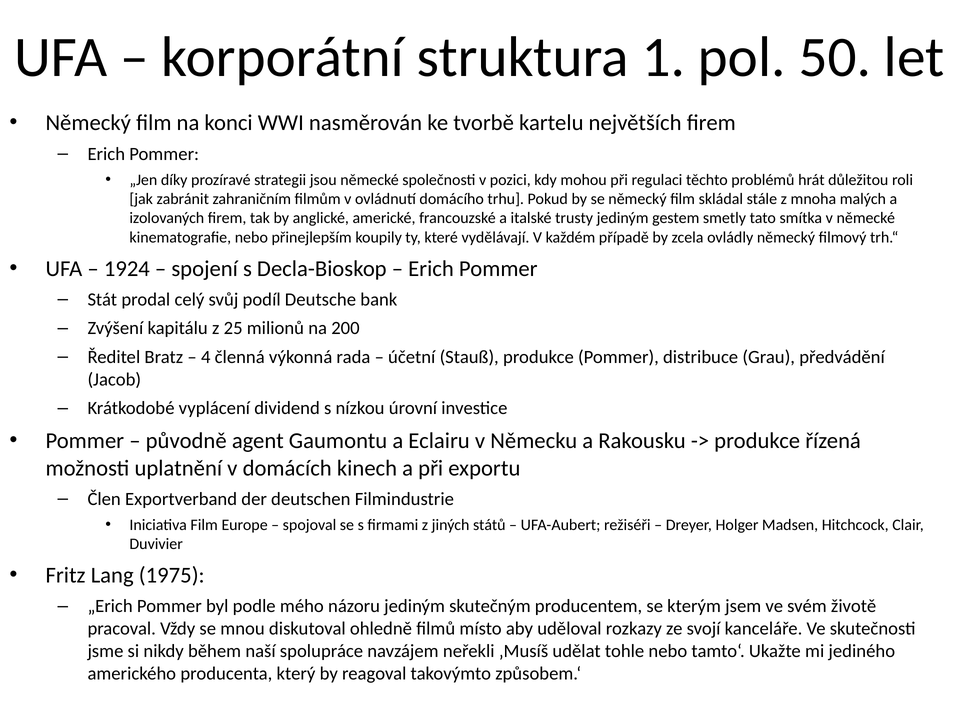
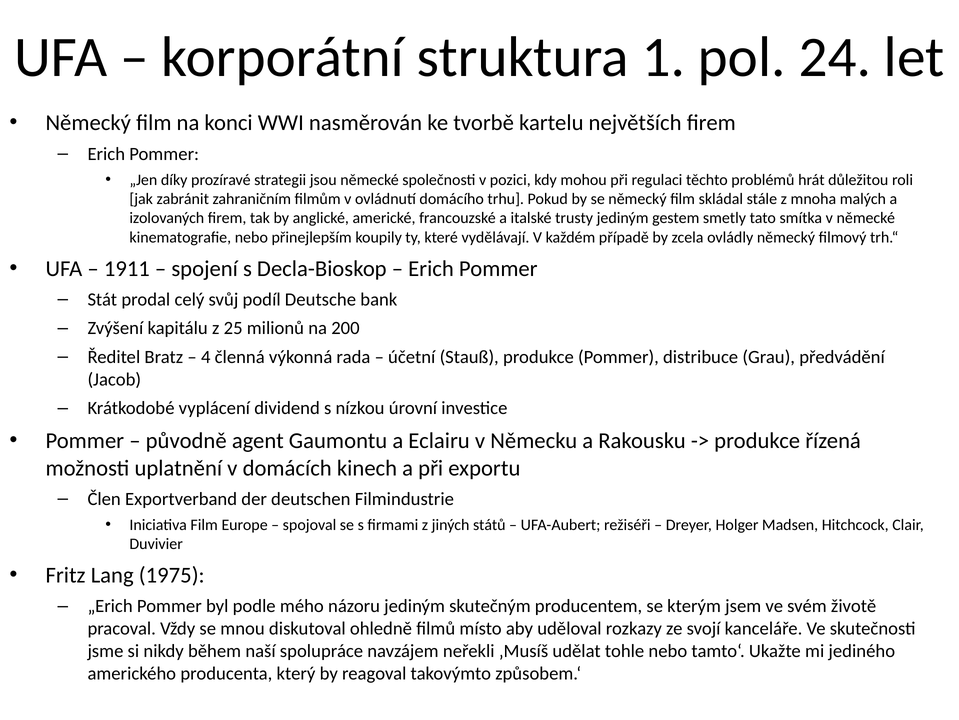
50: 50 -> 24 (835, 57)
1924: 1924 -> 1911 (127, 268)
